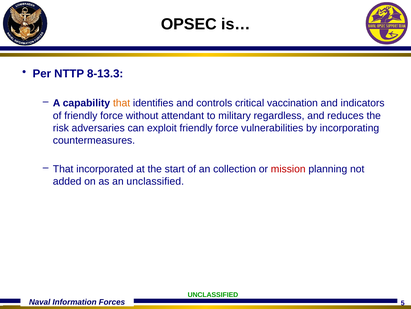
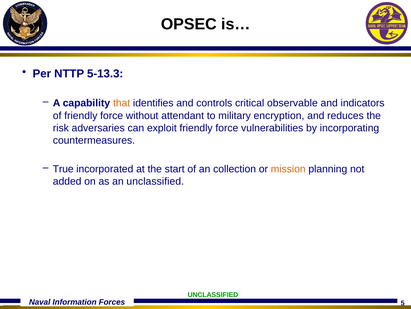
8-13.3: 8-13.3 -> 5-13.3 (105, 74)
vaccination: vaccination -> observable (292, 103)
regardless: regardless -> encryption (279, 115)
That: That -> True (63, 169)
mission colour: red -> orange (288, 169)
